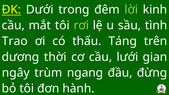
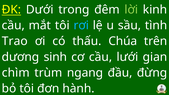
rơi colour: light green -> light blue (81, 25)
Táng: Táng -> Chúa (123, 41)
thời: thời -> sinh (55, 57)
ngây: ngây -> chìm (16, 73)
